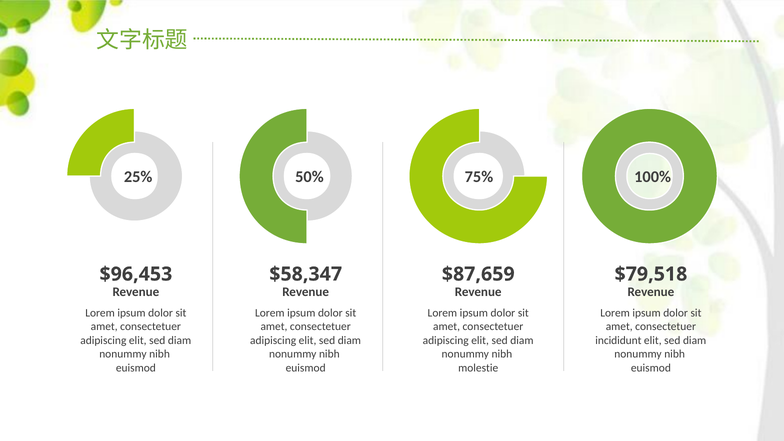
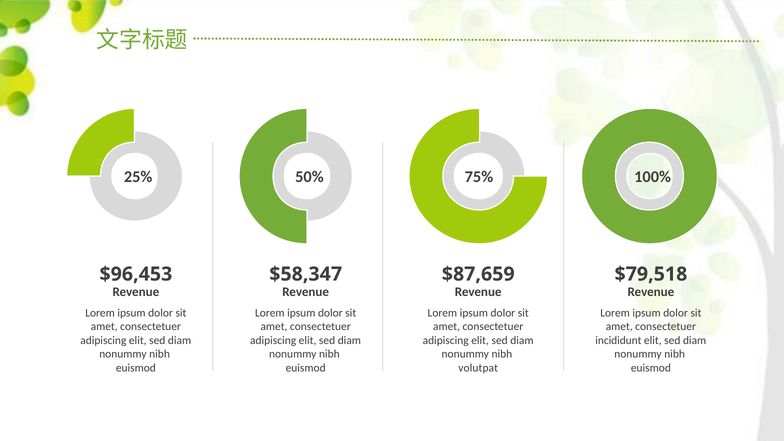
molestie: molestie -> volutpat (478, 368)
